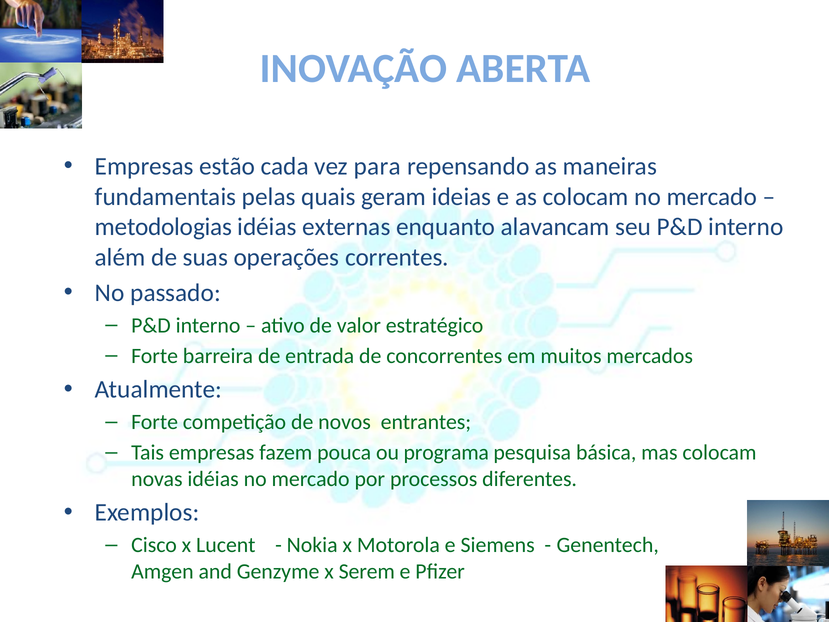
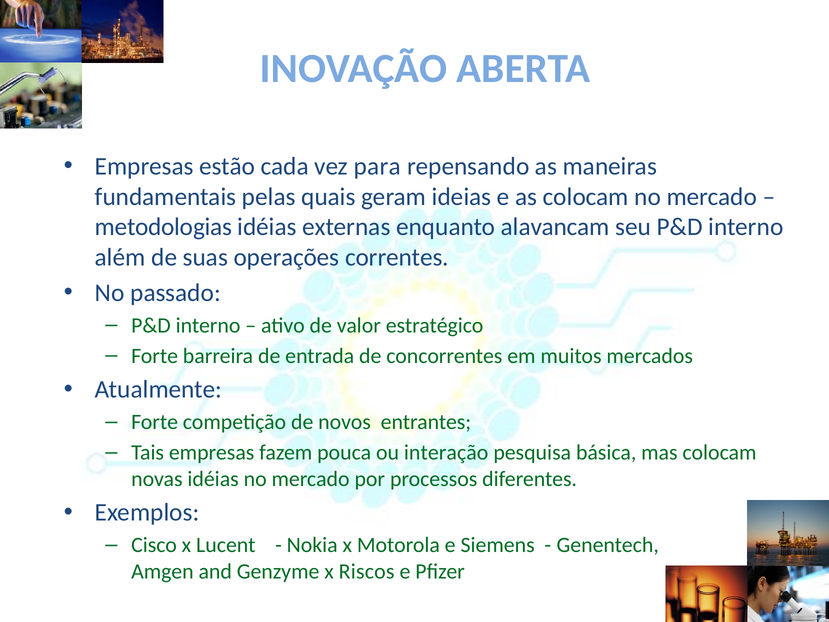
programa: programa -> interação (446, 453)
Serem: Serem -> Riscos (367, 571)
